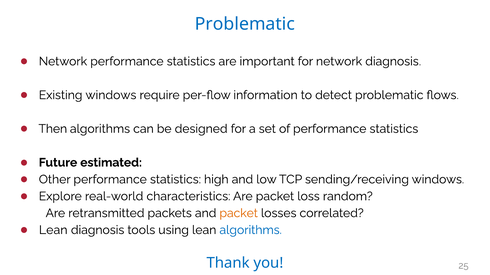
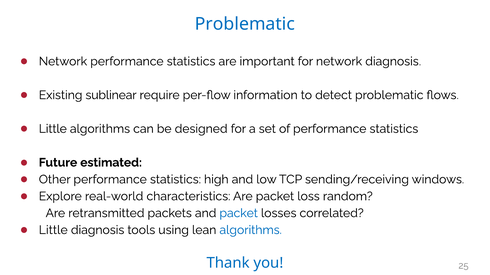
Existing windows: windows -> sublinear (111, 95)
Then: Then -> Little (53, 129)
packet colour: orange -> blue (239, 214)
Lean: Lean -> Little (53, 230)
